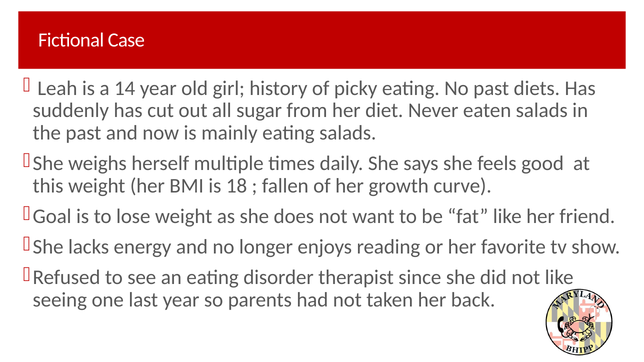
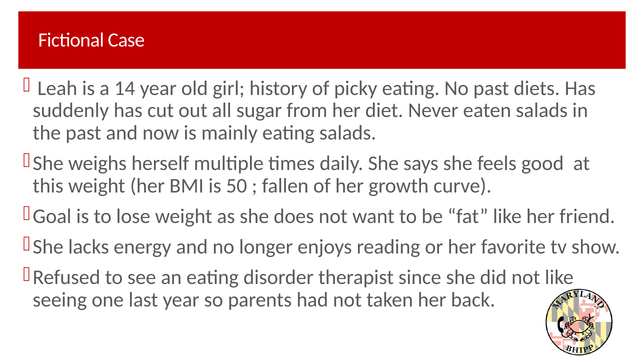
18: 18 -> 50 (237, 186)
